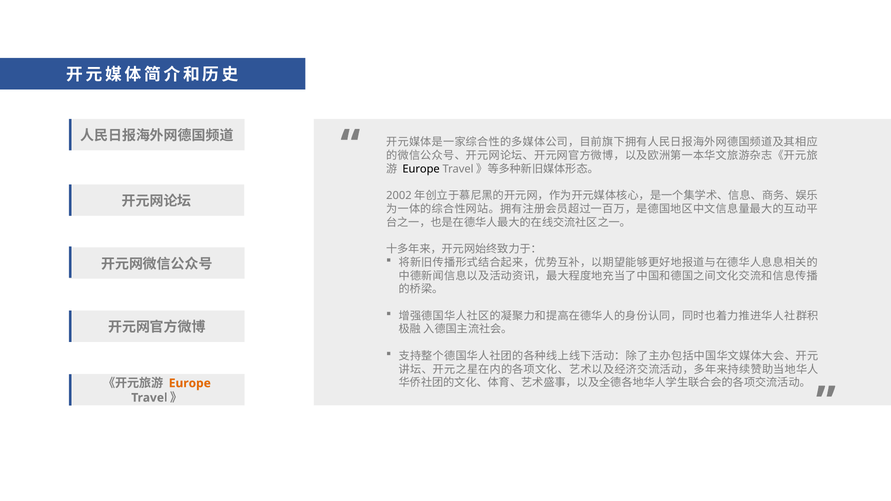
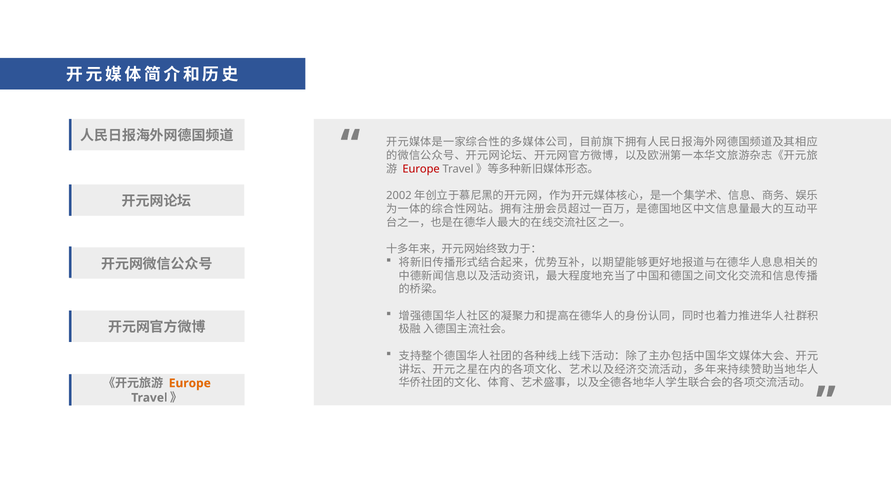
Europe colour: black -> red (421, 169)
